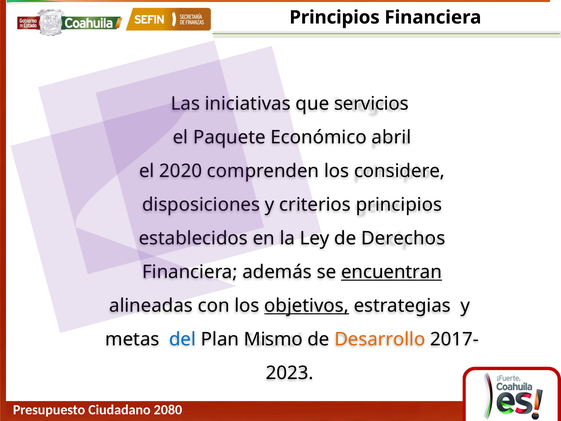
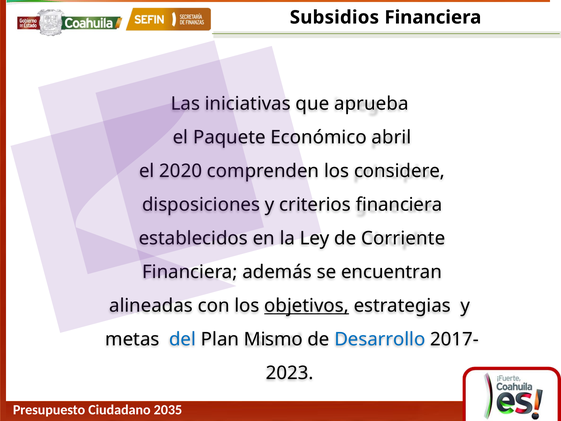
Principios: Principios -> Subsidios (334, 17)
servicios: servicios -> aprueba (371, 104)
principios: principios -> financiera (399, 205)
Derechos: Derechos -> Corriente (403, 238)
encuentran underline: present -> none (392, 272)
Desarrollo colour: orange -> blue (380, 339)
2080: 2080 -> 2035 (168, 410)
